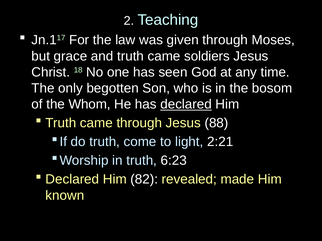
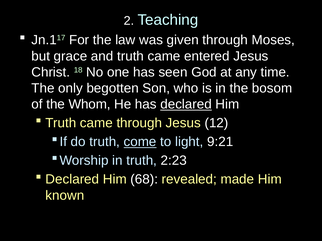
soldiers: soldiers -> entered (207, 56)
88: 88 -> 12 (216, 123)
come underline: none -> present (140, 142)
2:21: 2:21 -> 9:21 (220, 142)
6:23: 6:23 -> 2:23 (174, 161)
82: 82 -> 68 (144, 180)
